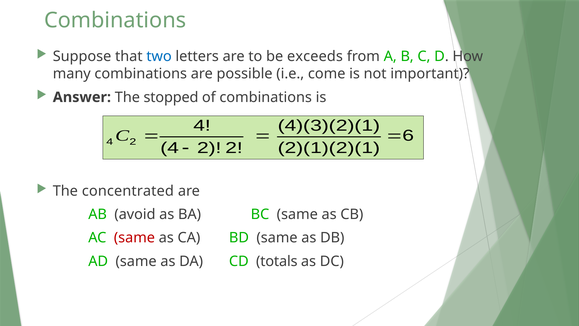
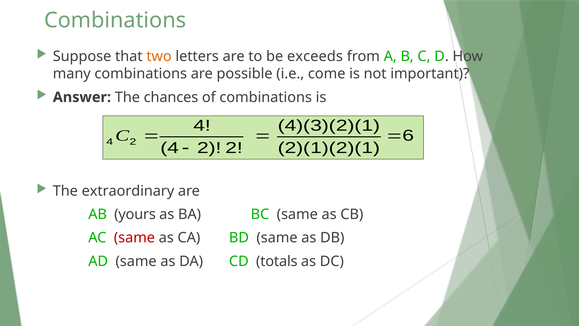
two colour: blue -> orange (159, 56)
stopped: stopped -> chances (171, 97)
concentrated: concentrated -> extraordinary (128, 191)
avoid: avoid -> yours (135, 214)
